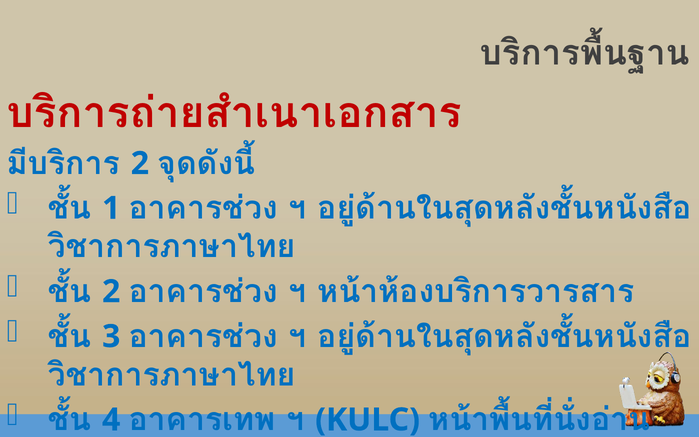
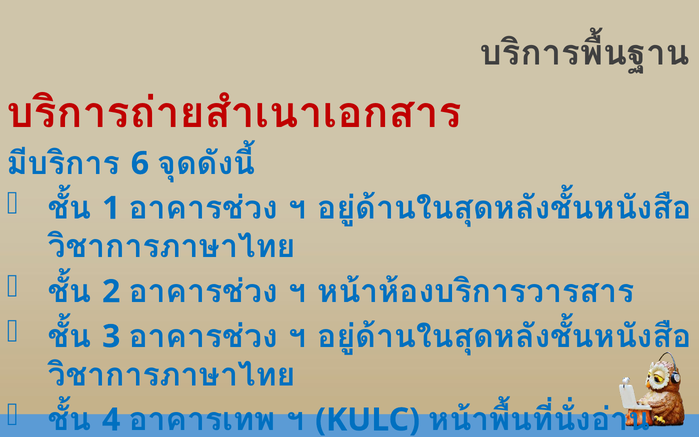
2: 2 -> 6 (140, 163)
